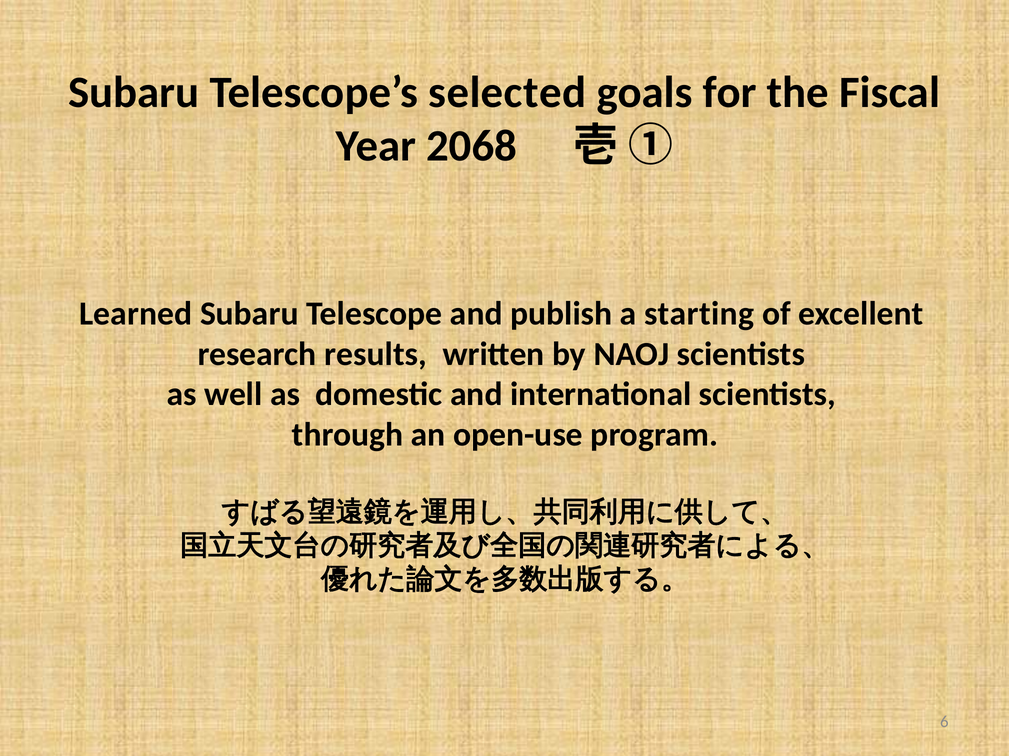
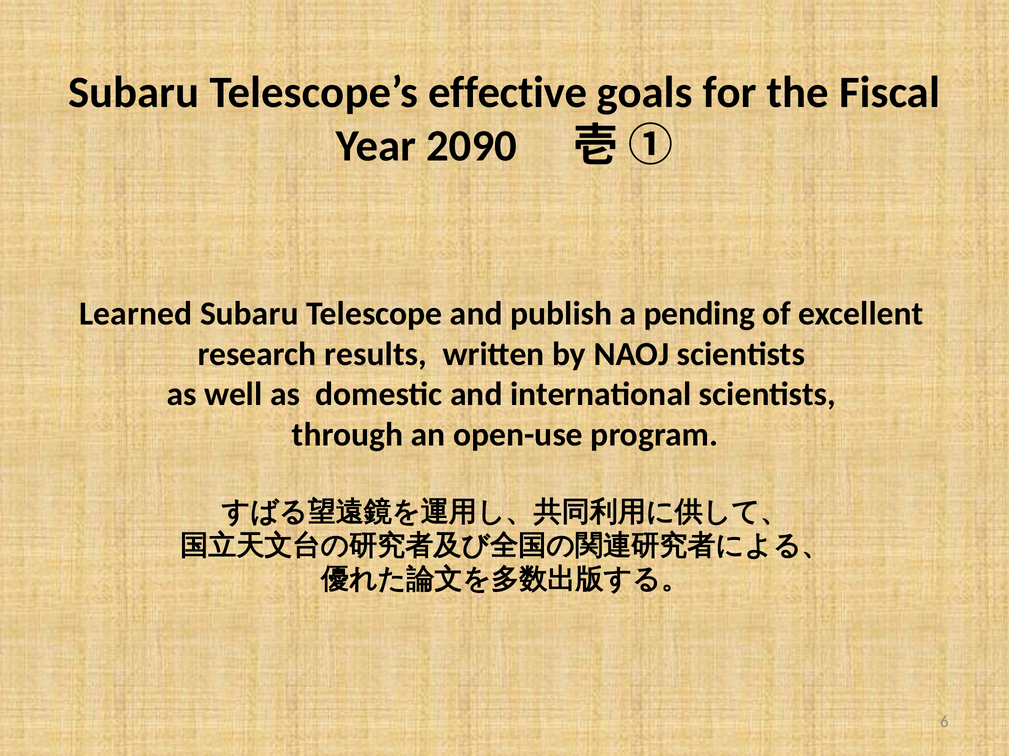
selected: selected -> effective (508, 92)
2068: 2068 -> 2090 (472, 146)
starting: starting -> pending (699, 314)
